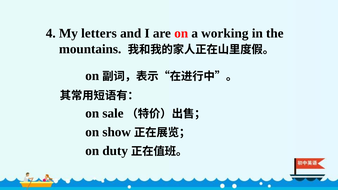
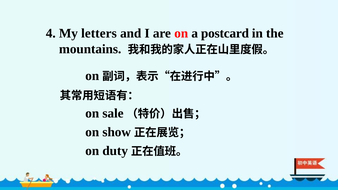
working: working -> postcard (225, 33)
